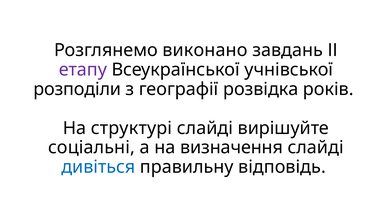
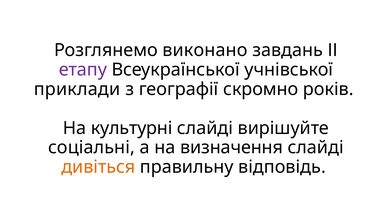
розподіли: розподіли -> приклади (77, 89)
розвідка: розвідка -> скромно (261, 89)
структурі: структурі -> культурні (132, 128)
дивіться colour: blue -> orange (98, 167)
